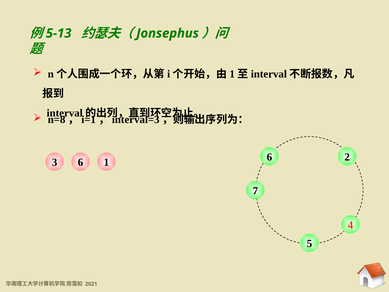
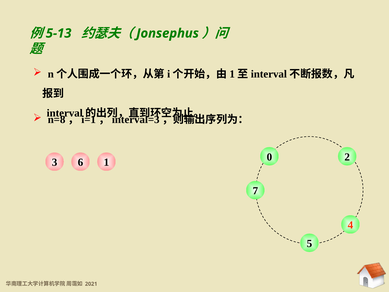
6 6: 6 -> 0 (269, 157)
